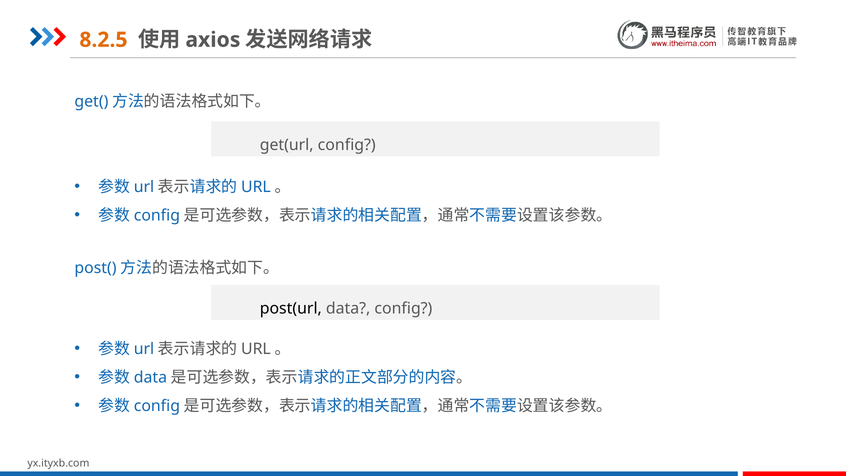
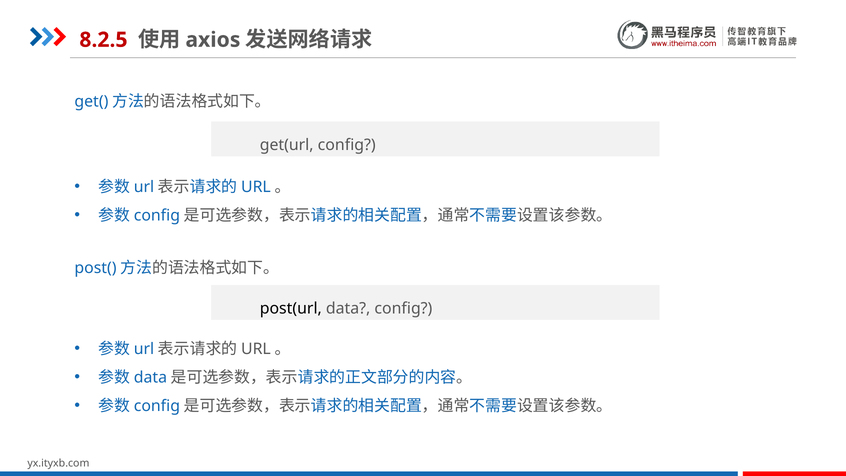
8.2.5 colour: orange -> red (103, 40)
